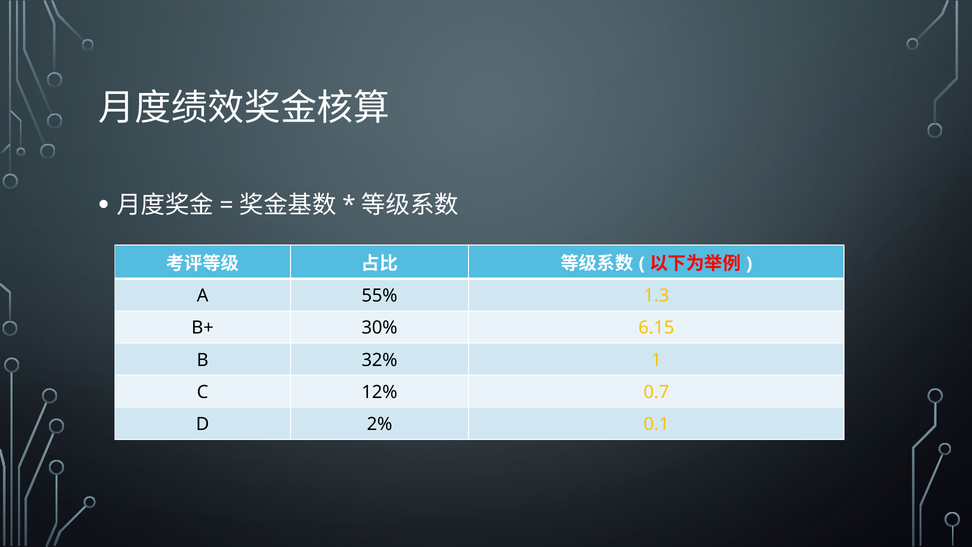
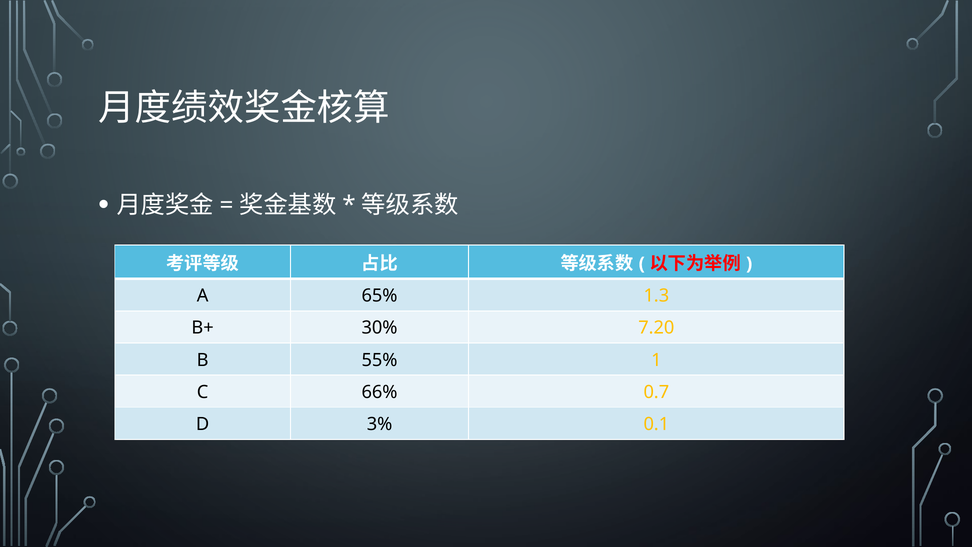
55%: 55% -> 65% (380, 296)
6.15: 6.15 -> 7.20 (656, 328)
32%: 32% -> 55% (380, 360)
12%: 12% -> 66% (380, 392)
2%: 2% -> 3% (380, 424)
